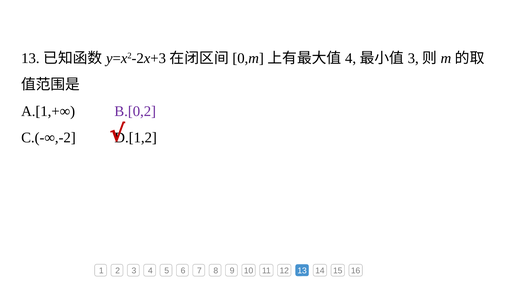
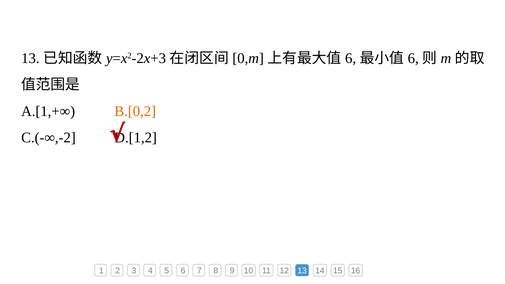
4: 4 -> 6 (351, 58)
3: 3 -> 6 (413, 58)
B.[0,2 colour: purple -> orange (135, 111)
